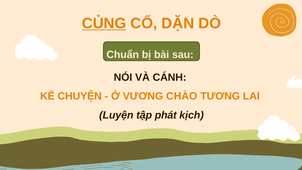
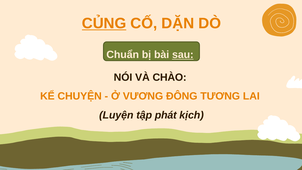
sau underline: none -> present (183, 55)
CÁNH: CÁNH -> CHÀO (170, 77)
CHÀO: CHÀO -> ĐÔNG (182, 96)
